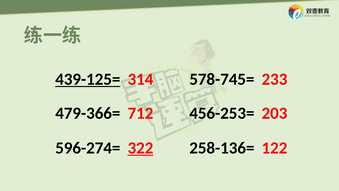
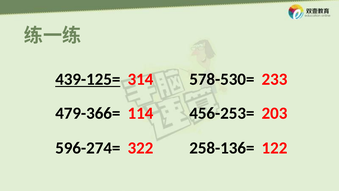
578-745=: 578-745= -> 578-530= (222, 79)
712: 712 -> 114 (140, 113)
322 underline: present -> none (140, 148)
